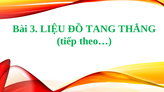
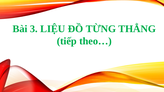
TANG: TANG -> TỪNG (101, 29)
